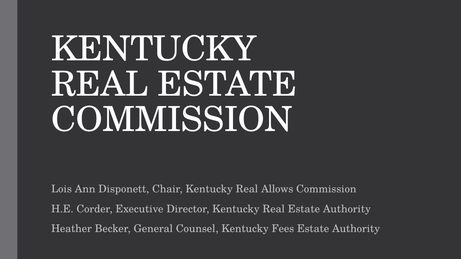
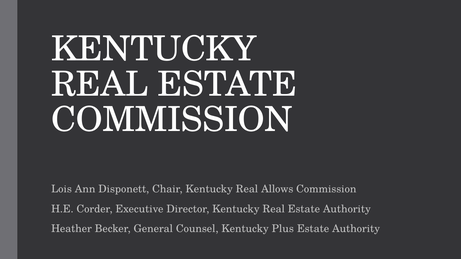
Fees: Fees -> Plus (283, 229)
